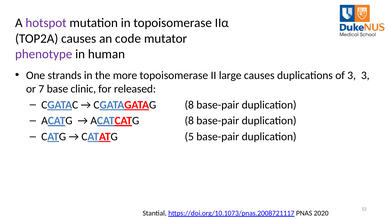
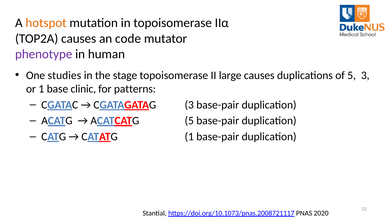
hotspot colour: purple -> orange (46, 23)
strands: strands -> studies (64, 75)
more: more -> stage (125, 75)
of 3: 3 -> 5 (352, 75)
or 7: 7 -> 1 (41, 89)
released: released -> patterns (135, 89)
CGATAGATAG 8: 8 -> 3 (189, 105)
ACATCATG 8: 8 -> 5 (189, 121)
CATATG 5: 5 -> 1 (189, 137)
